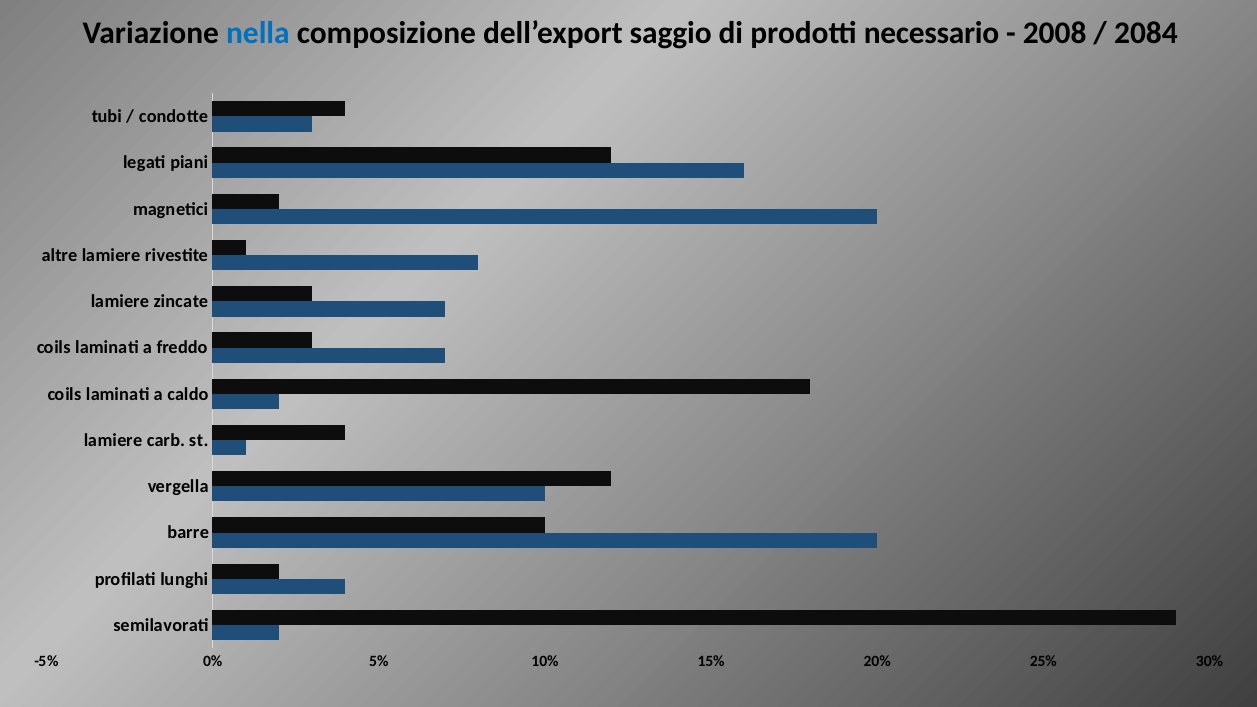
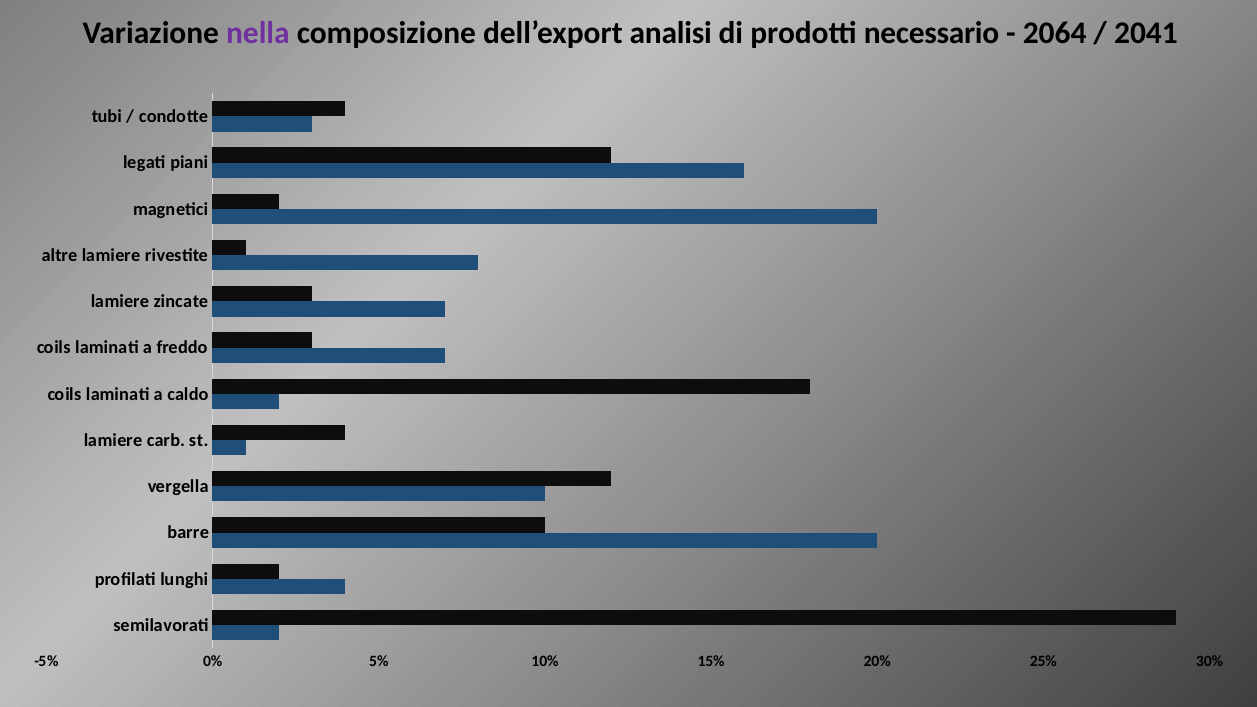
nella colour: blue -> purple (258, 33)
saggio: saggio -> analisi (671, 33)
2008: 2008 -> 2064 (1055, 33)
2084: 2084 -> 2041 (1146, 33)
